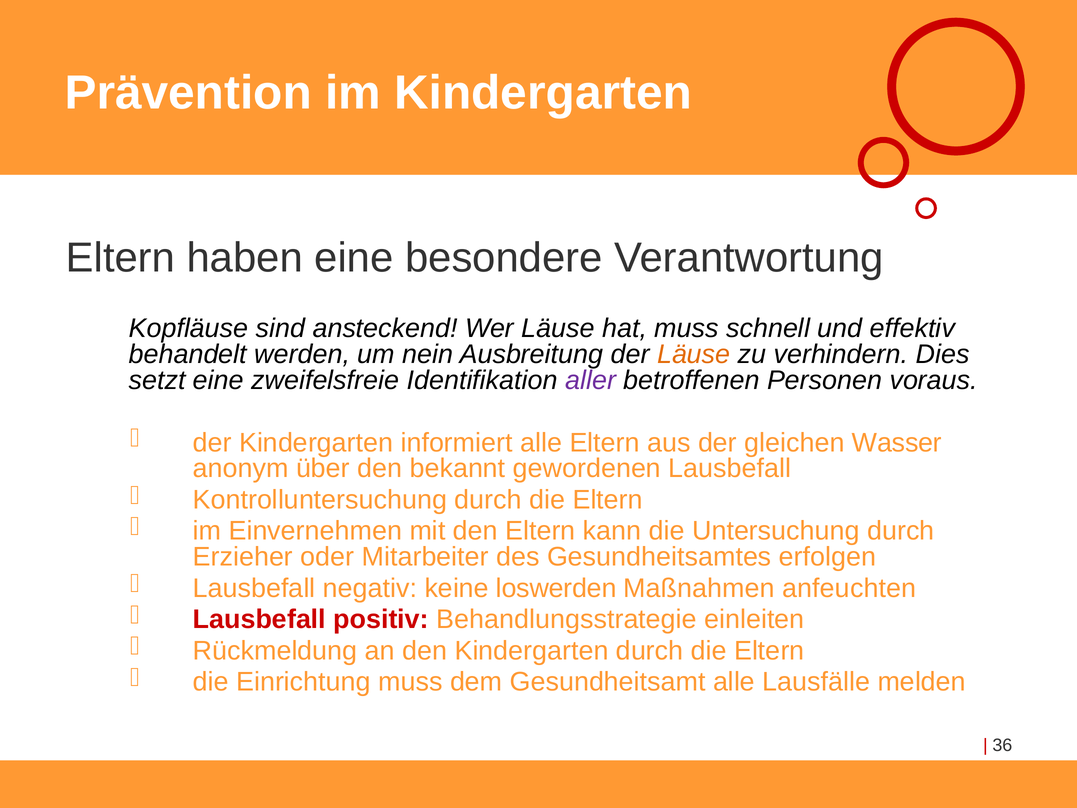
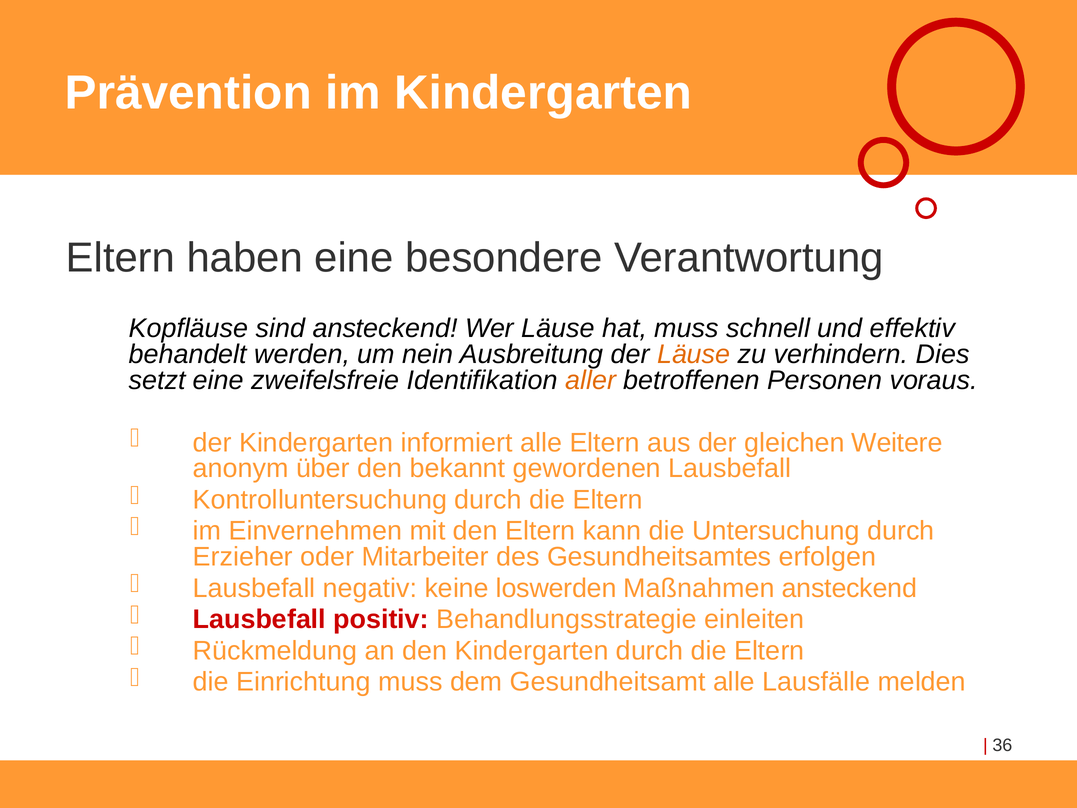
aller colour: purple -> orange (591, 380)
Wasser: Wasser -> Weitere (897, 442)
Maßnahmen anfeuchten: anfeuchten -> ansteckend (849, 588)
